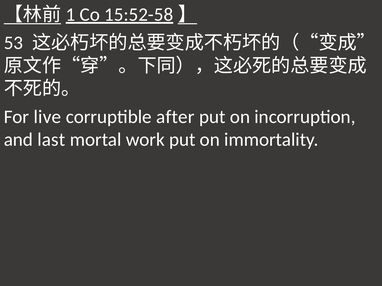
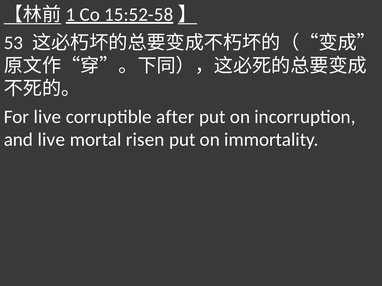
and last: last -> live (51, 140)
work: work -> risen (145, 140)
